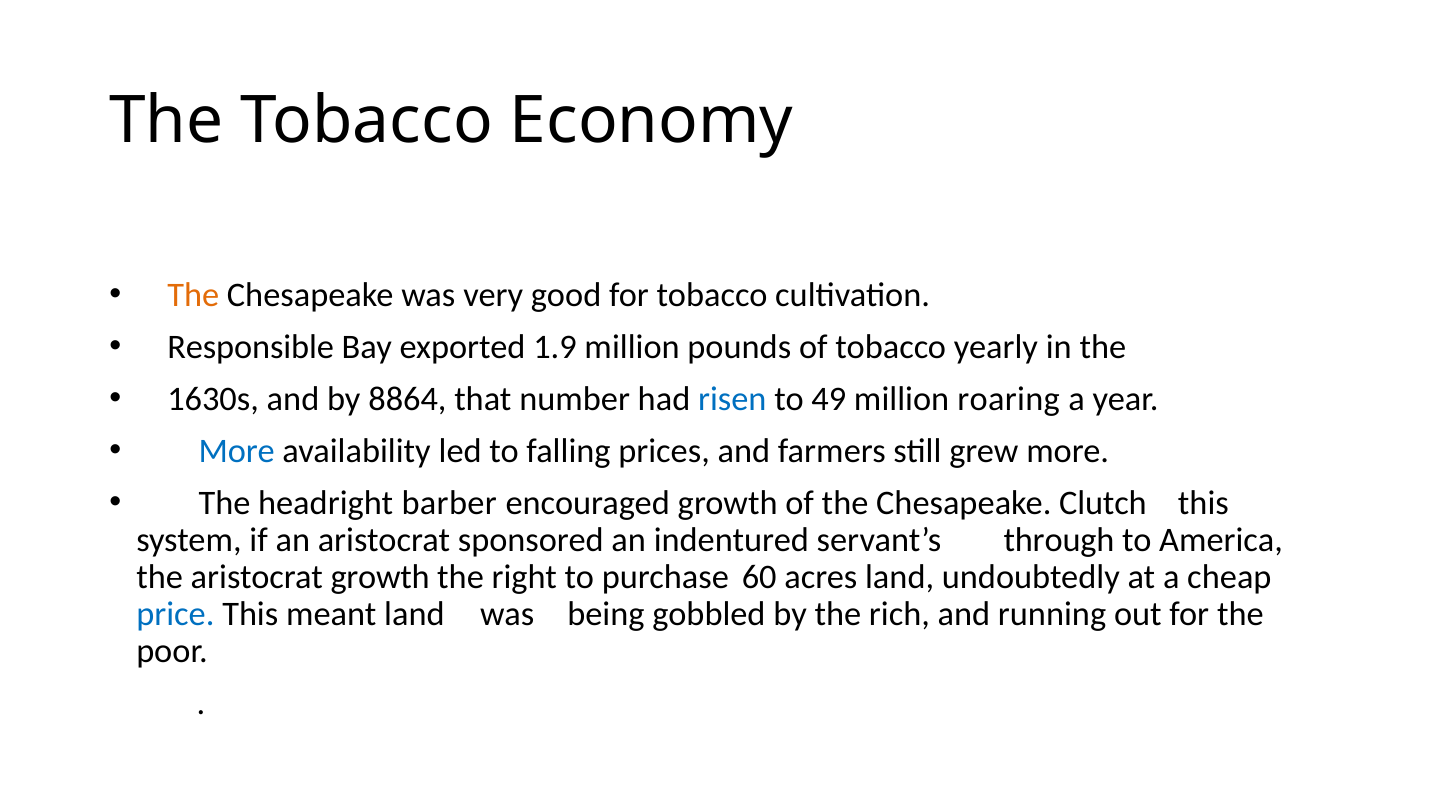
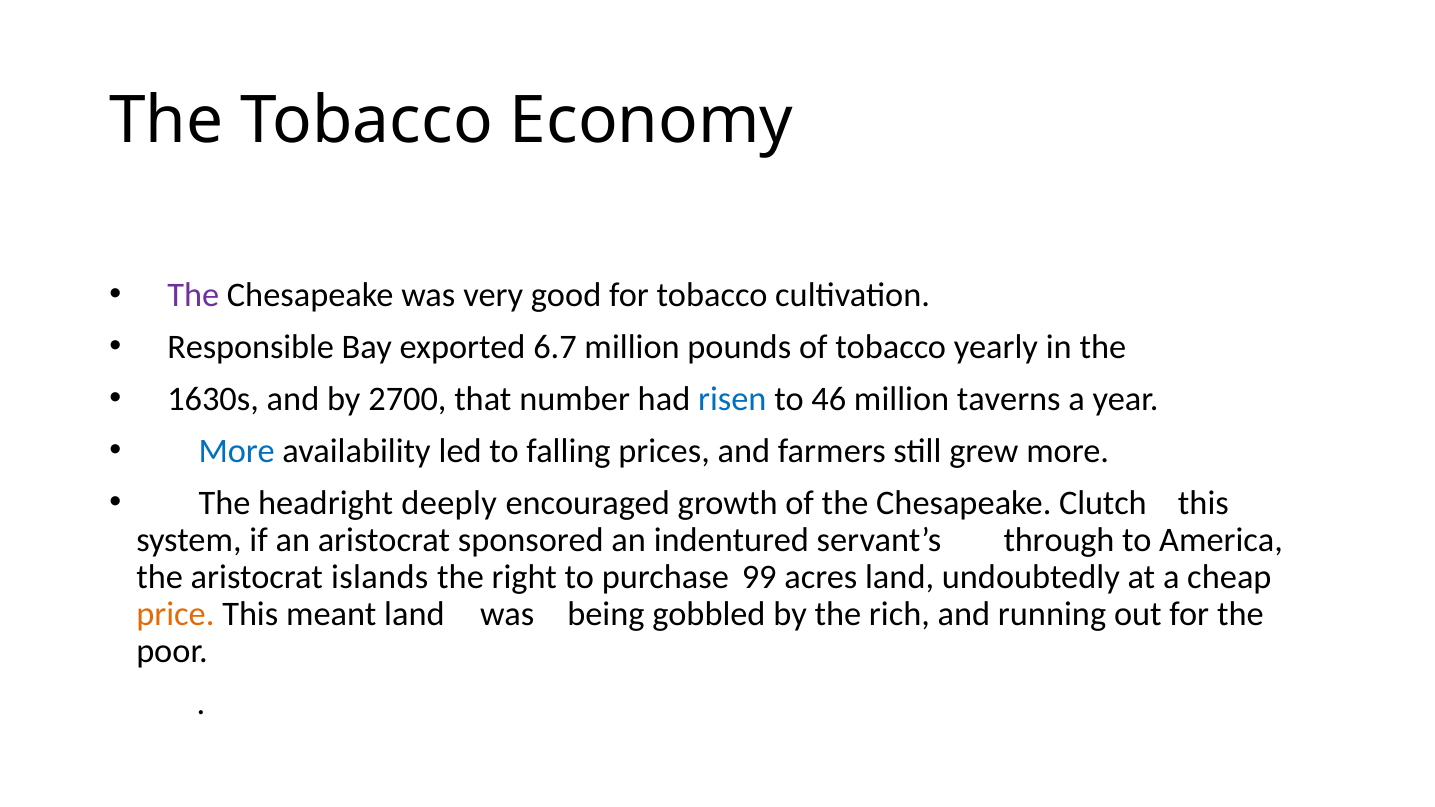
The colour: orange -> purple (193, 295)
1.9: 1.9 -> 6.7 (555, 347)
8864: 8864 -> 2700 (407, 399)
49: 49 -> 46 (829, 399)
roaring: roaring -> taverns (1009, 399)
barber: barber -> deeply (449, 503)
aristocrat growth: growth -> islands (380, 577)
60: 60 -> 99 (759, 577)
price colour: blue -> orange (175, 614)
